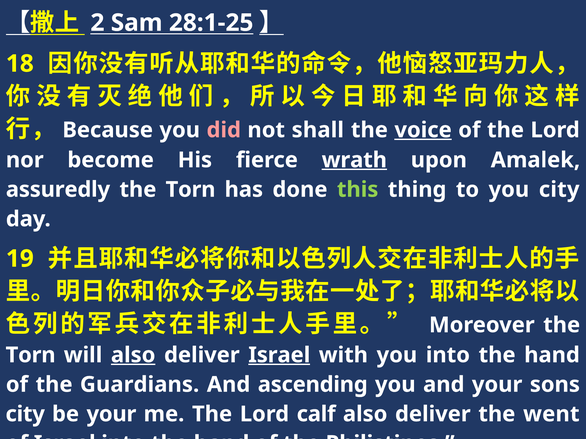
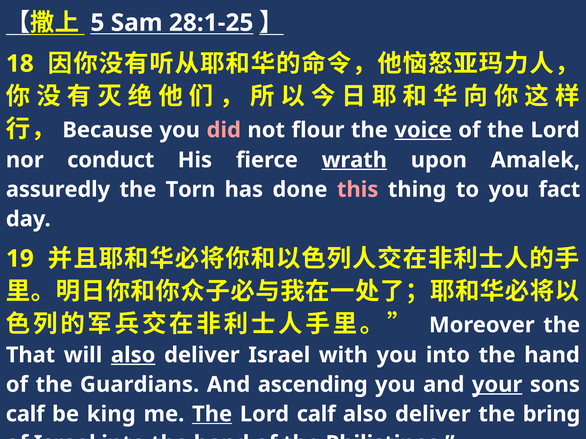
2: 2 -> 5 (97, 23)
shall: shall -> flour (318, 130)
become: become -> conduct (111, 160)
this colour: light green -> pink (358, 190)
you city: city -> fact (559, 190)
Torn: Torn -> That (31, 355)
Israel underline: present -> none (279, 355)
your underline: none -> present (497, 385)
city: city -> calf (25, 415)
be your: your -> king (111, 415)
The underline: none -> present (212, 415)
went: went -> bring (552, 415)
